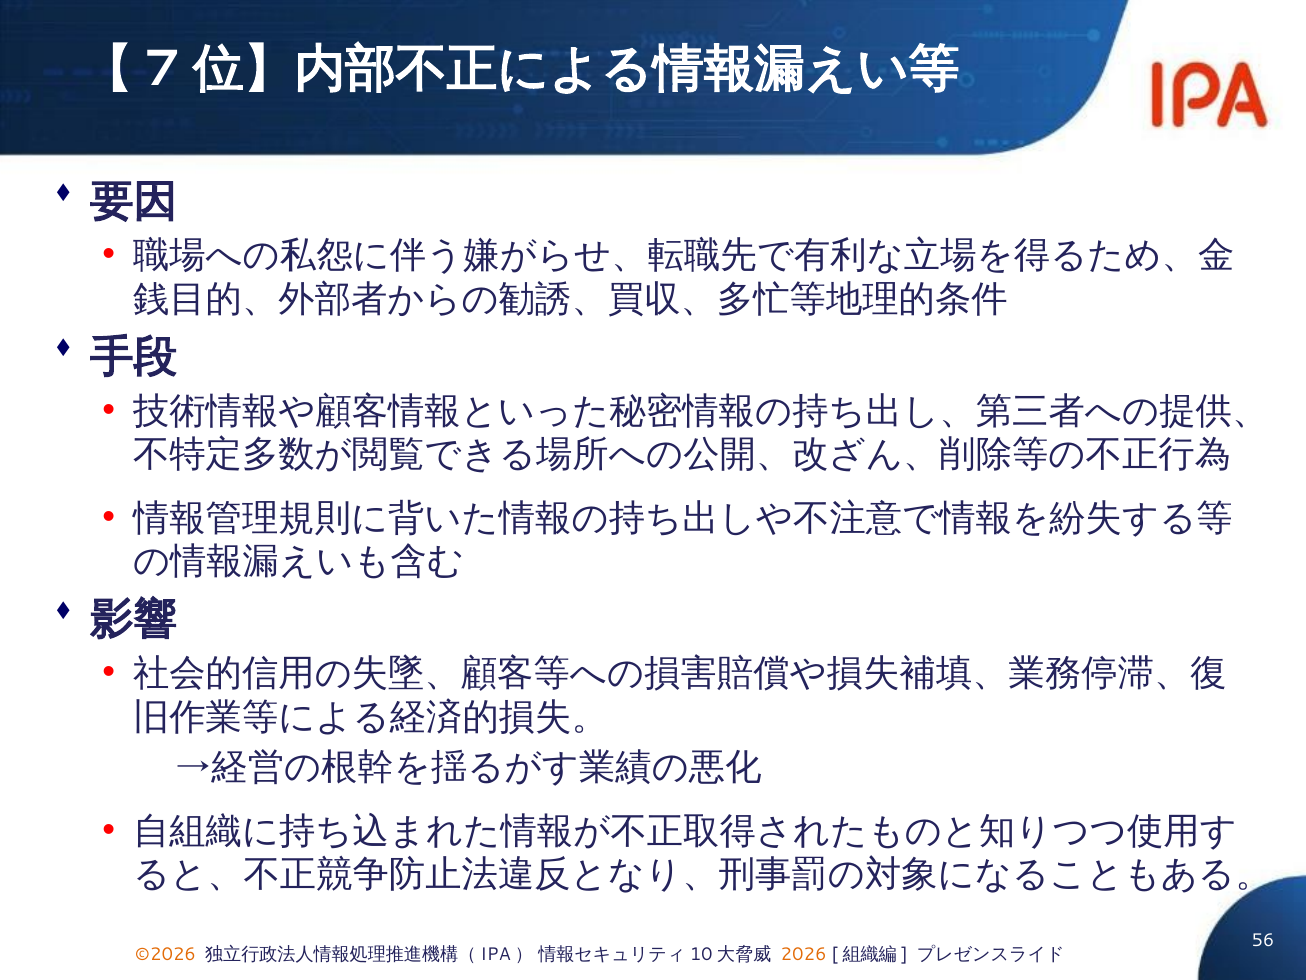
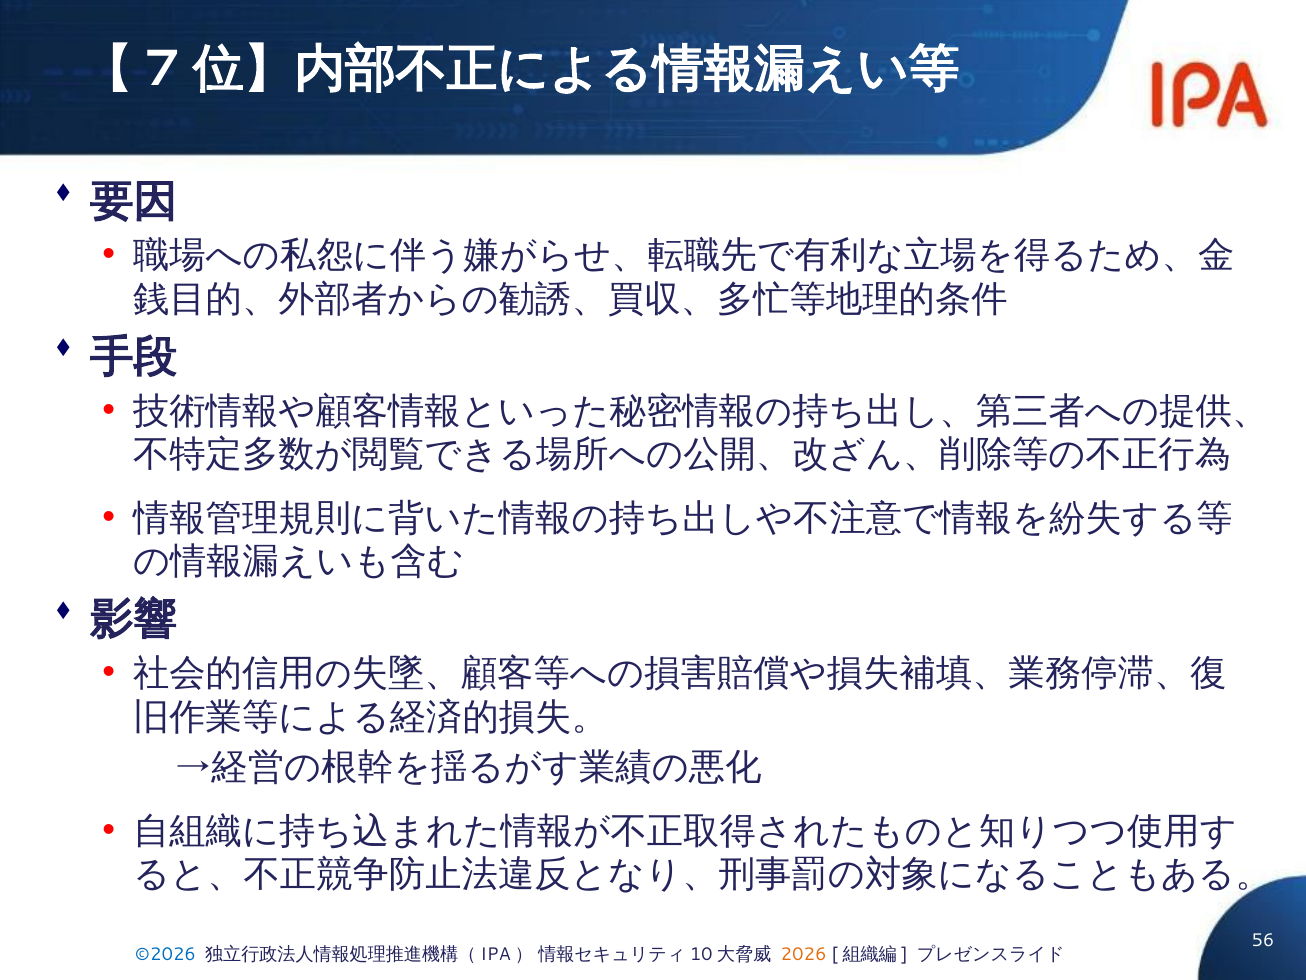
©2026 colour: orange -> blue (165, 954)
